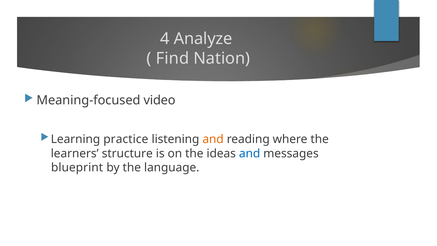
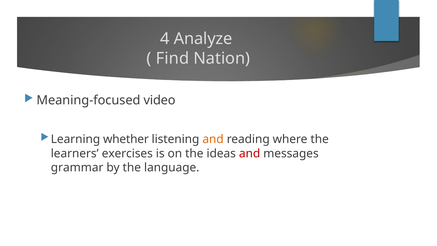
practice: practice -> whether (126, 139)
structure: structure -> exercises (127, 153)
and colour: blue -> red (250, 153)
blueprint: blueprint -> grammar (77, 168)
